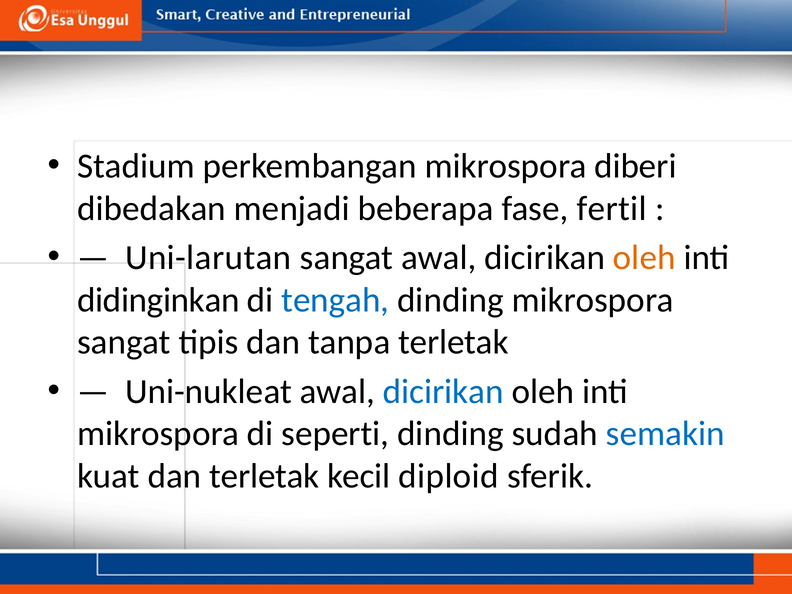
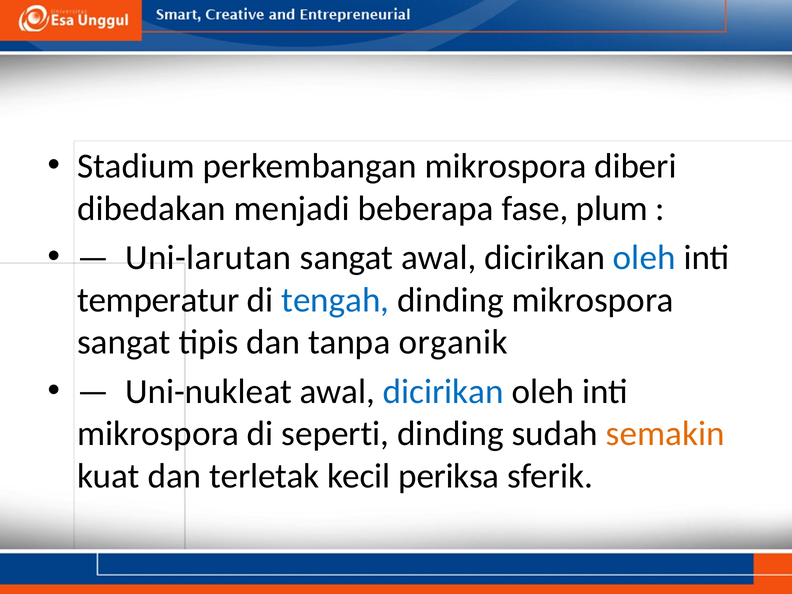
fertil: fertil -> plum (612, 208)
oleh colour: orange -> blue (644, 258)
didinginkan: didinginkan -> temperatur (158, 300)
tanpa terletak: terletak -> organik (453, 342)
semakin colour: blue -> orange (665, 434)
diploid: diploid -> periksa (449, 476)
